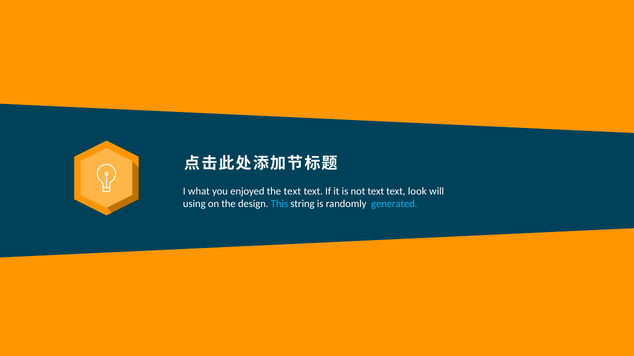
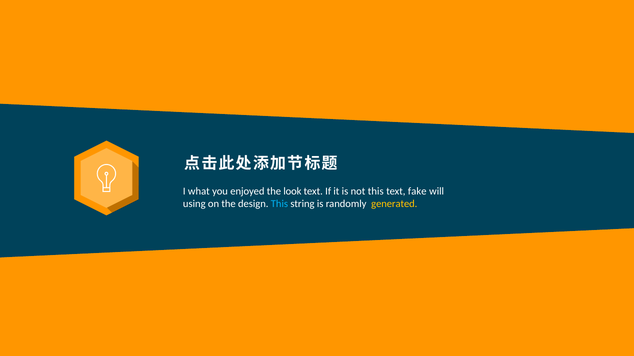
the text: text -> look (292, 192)
not text: text -> this (376, 192)
look: look -> fake (417, 192)
generated colour: light blue -> yellow (394, 204)
